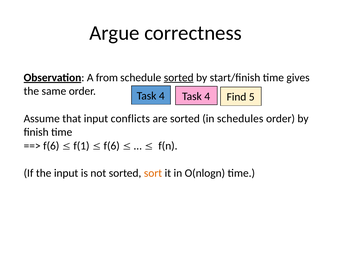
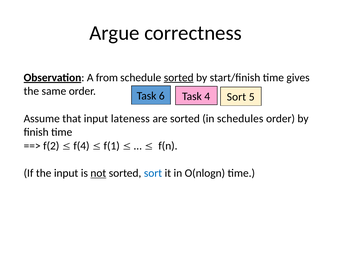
4: 4 -> 6 (162, 96)
4 Find: Find -> Sort (236, 97)
conflicts: conflicts -> lateness (130, 118)
f(6: f(6 -> f(2 (51, 146)
f(1: f(1 -> f(4 (81, 146)
f(6: f(6 -> f(1 (112, 146)
not underline: none -> present (98, 173)
sort colour: orange -> blue (153, 173)
